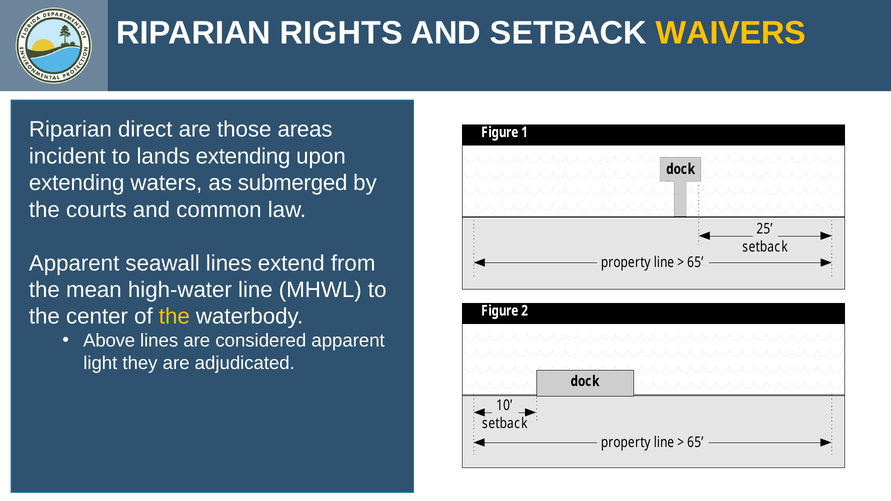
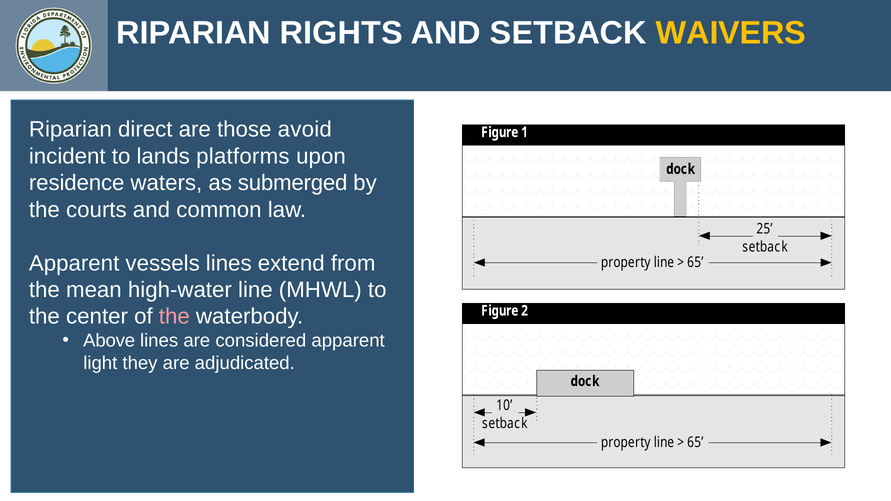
areas: areas -> avoid (305, 130)
lands extending: extending -> platforms (243, 156)
extending: extending -> residence (77, 183)
seawall: seawall -> vessels (163, 263)
the colour: yellow -> pink (174, 317)
